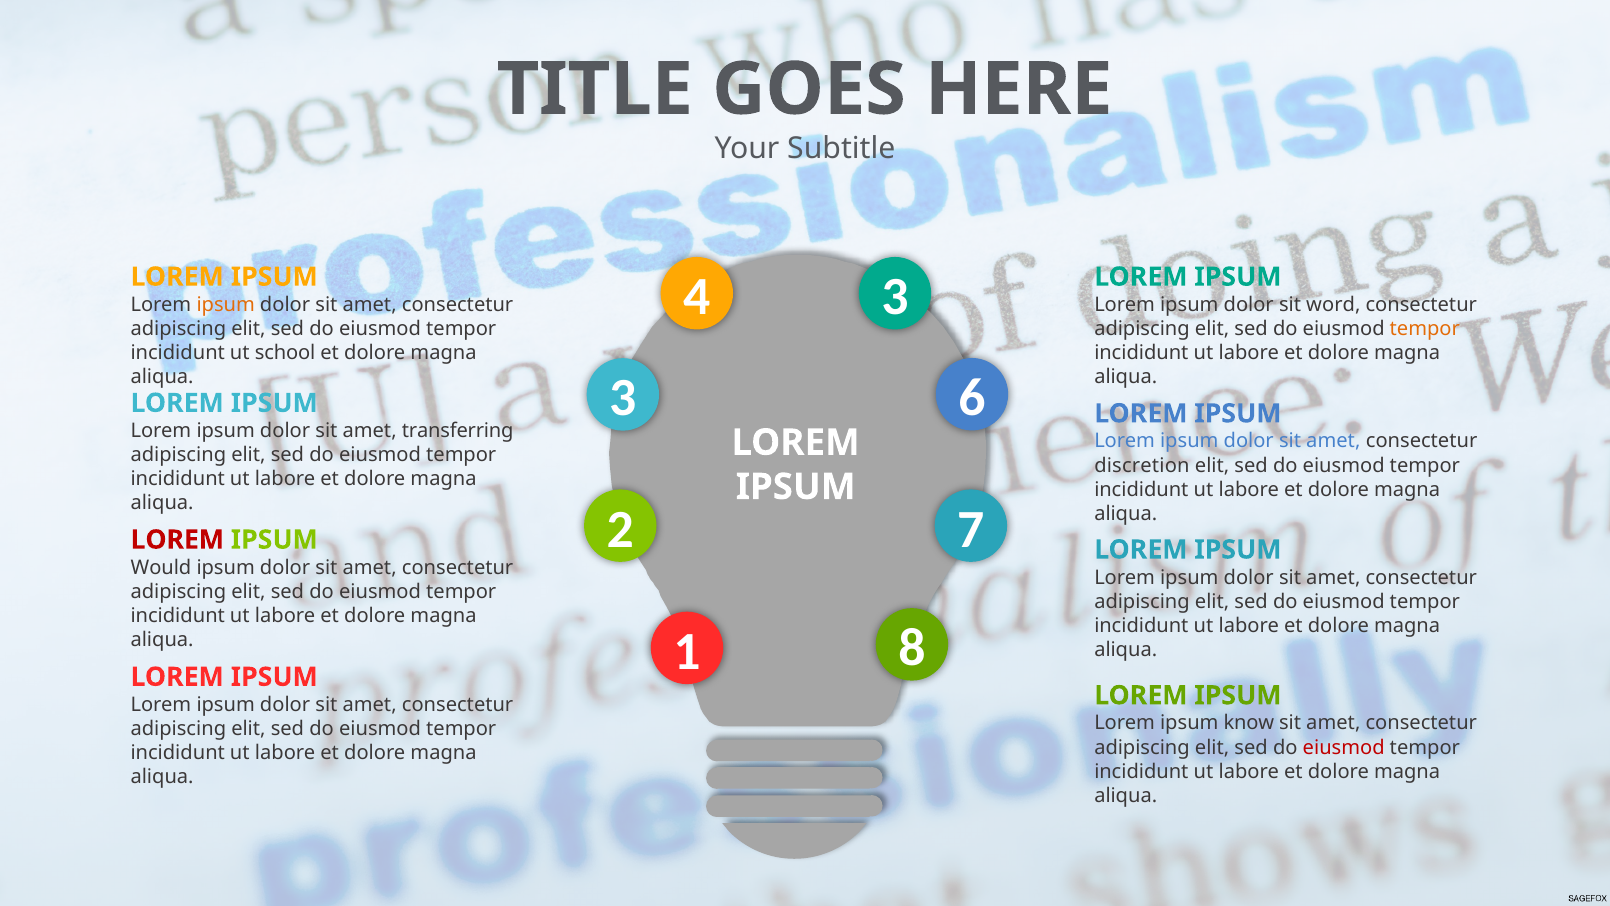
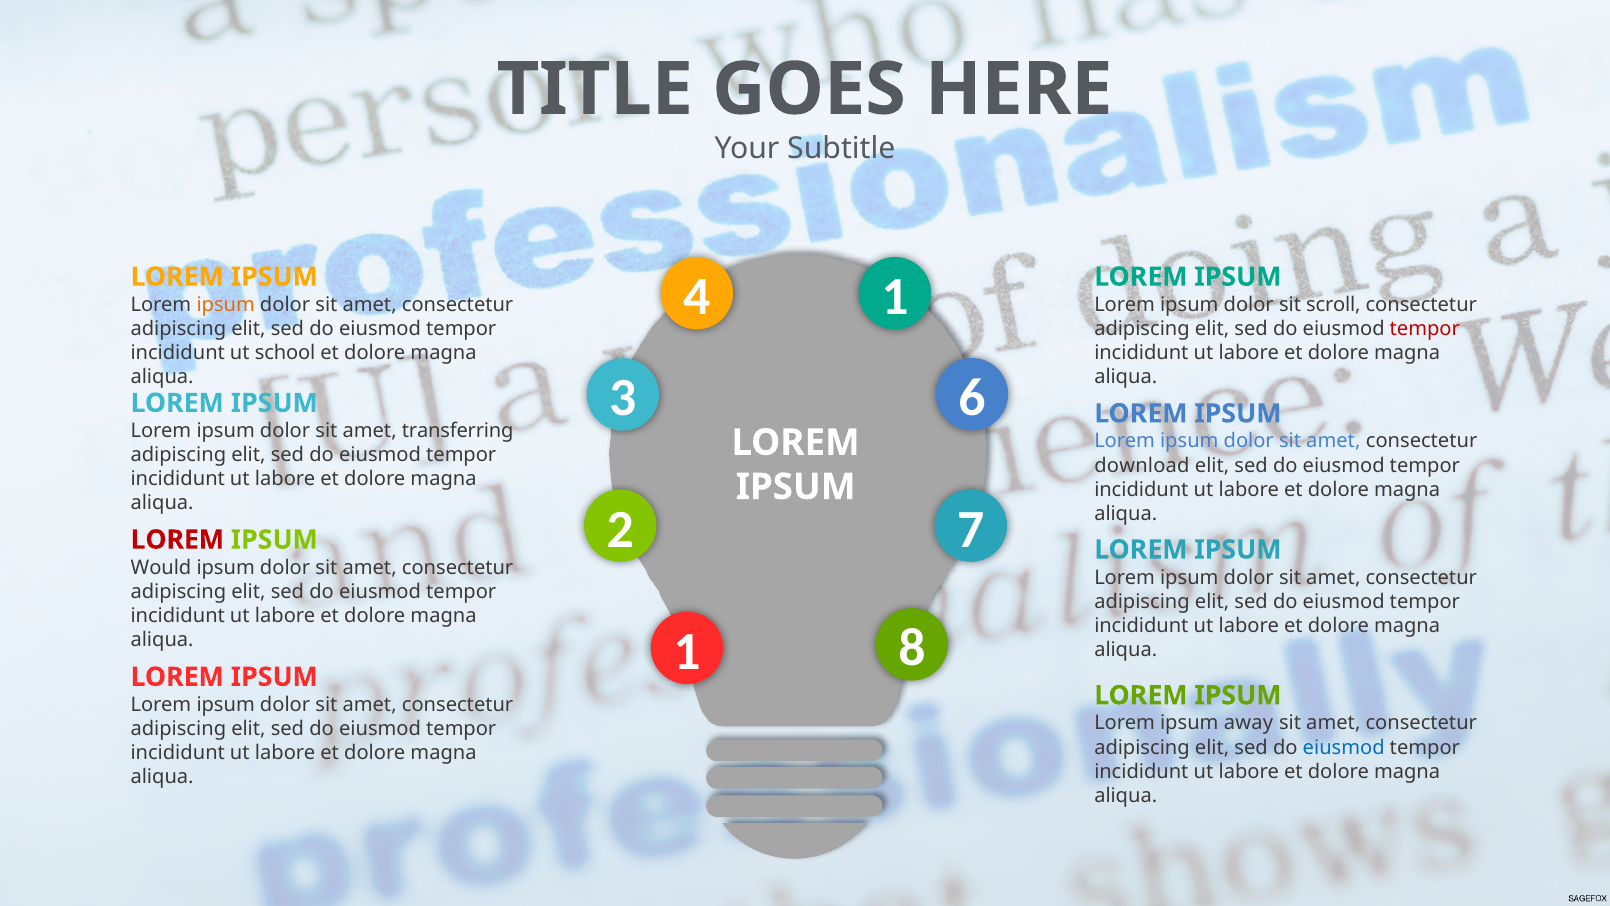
4 3: 3 -> 1 (895, 297)
word: word -> scroll (1333, 304)
tempor colour: orange -> red (1425, 329)
discretion: discretion -> download (1142, 465)
know: know -> away (1249, 723)
eiusmod colour: red -> blue (1344, 747)
